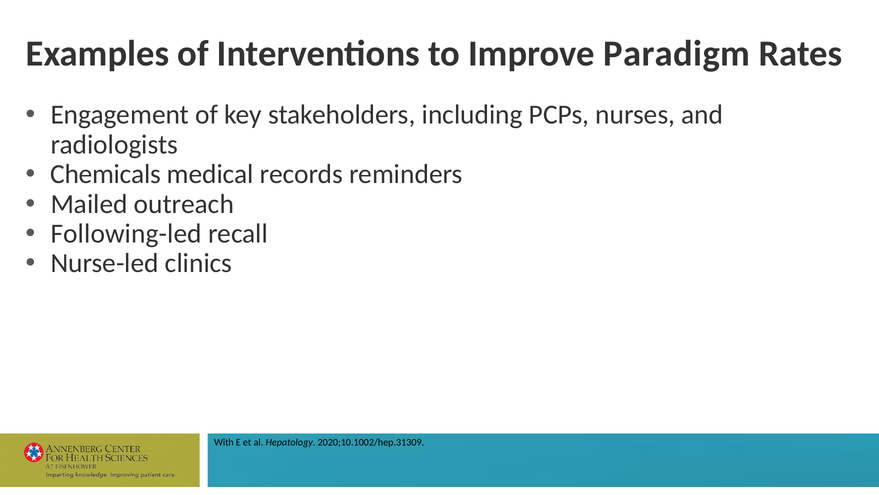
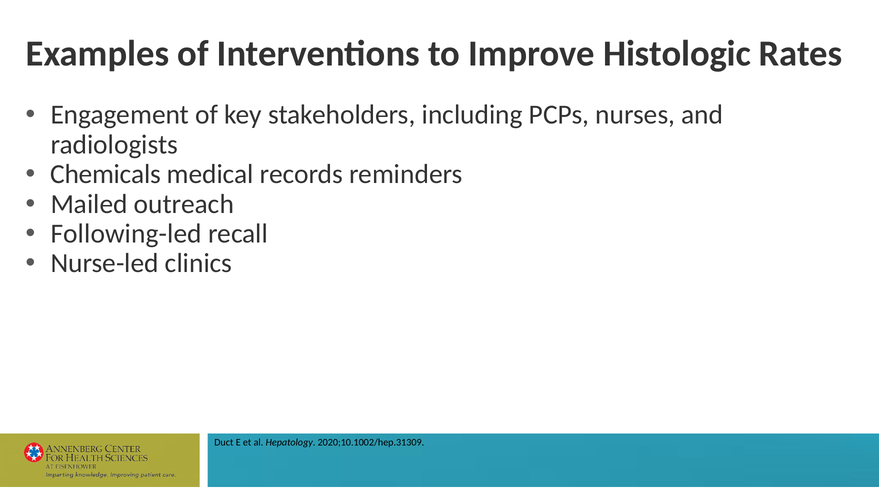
Paradigm: Paradigm -> Histologic (677, 54)
With: With -> Duct (224, 442)
